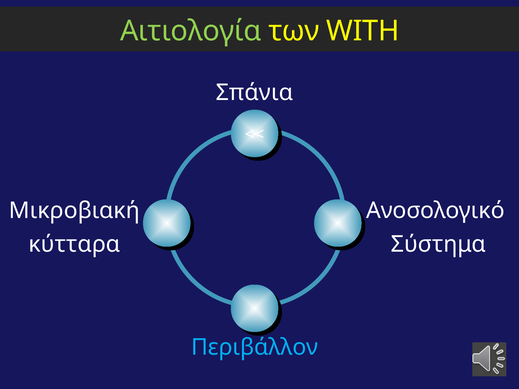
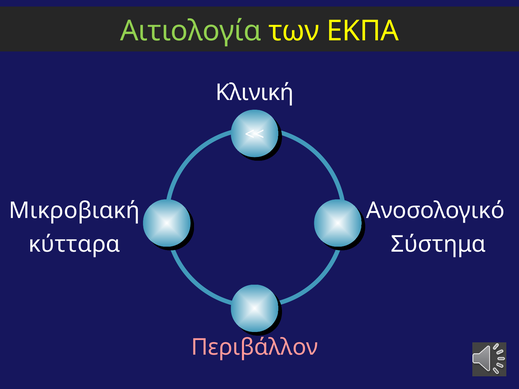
WITH: WITH -> ΕΚΠΑ (363, 31)
Σπάνια: Σπάνια -> Κλινική (255, 93)
Περιβάλλον colour: light blue -> pink (255, 347)
